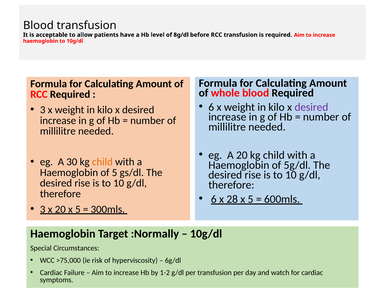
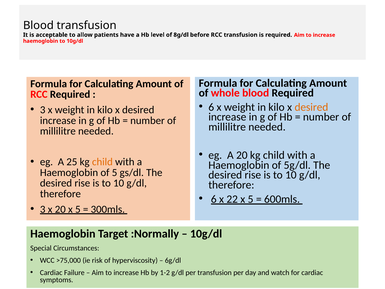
desired colour: purple -> orange (311, 107)
30: 30 -> 25 (72, 162)
28: 28 -> 22 (232, 199)
